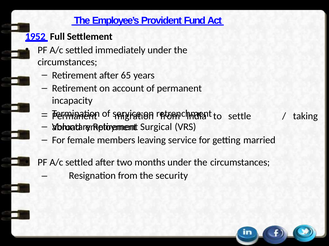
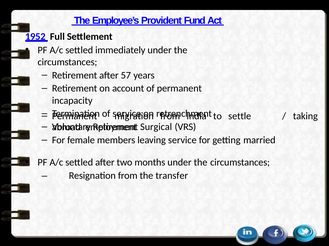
65: 65 -> 57 (126, 75)
security: security -> transfer (172, 176)
